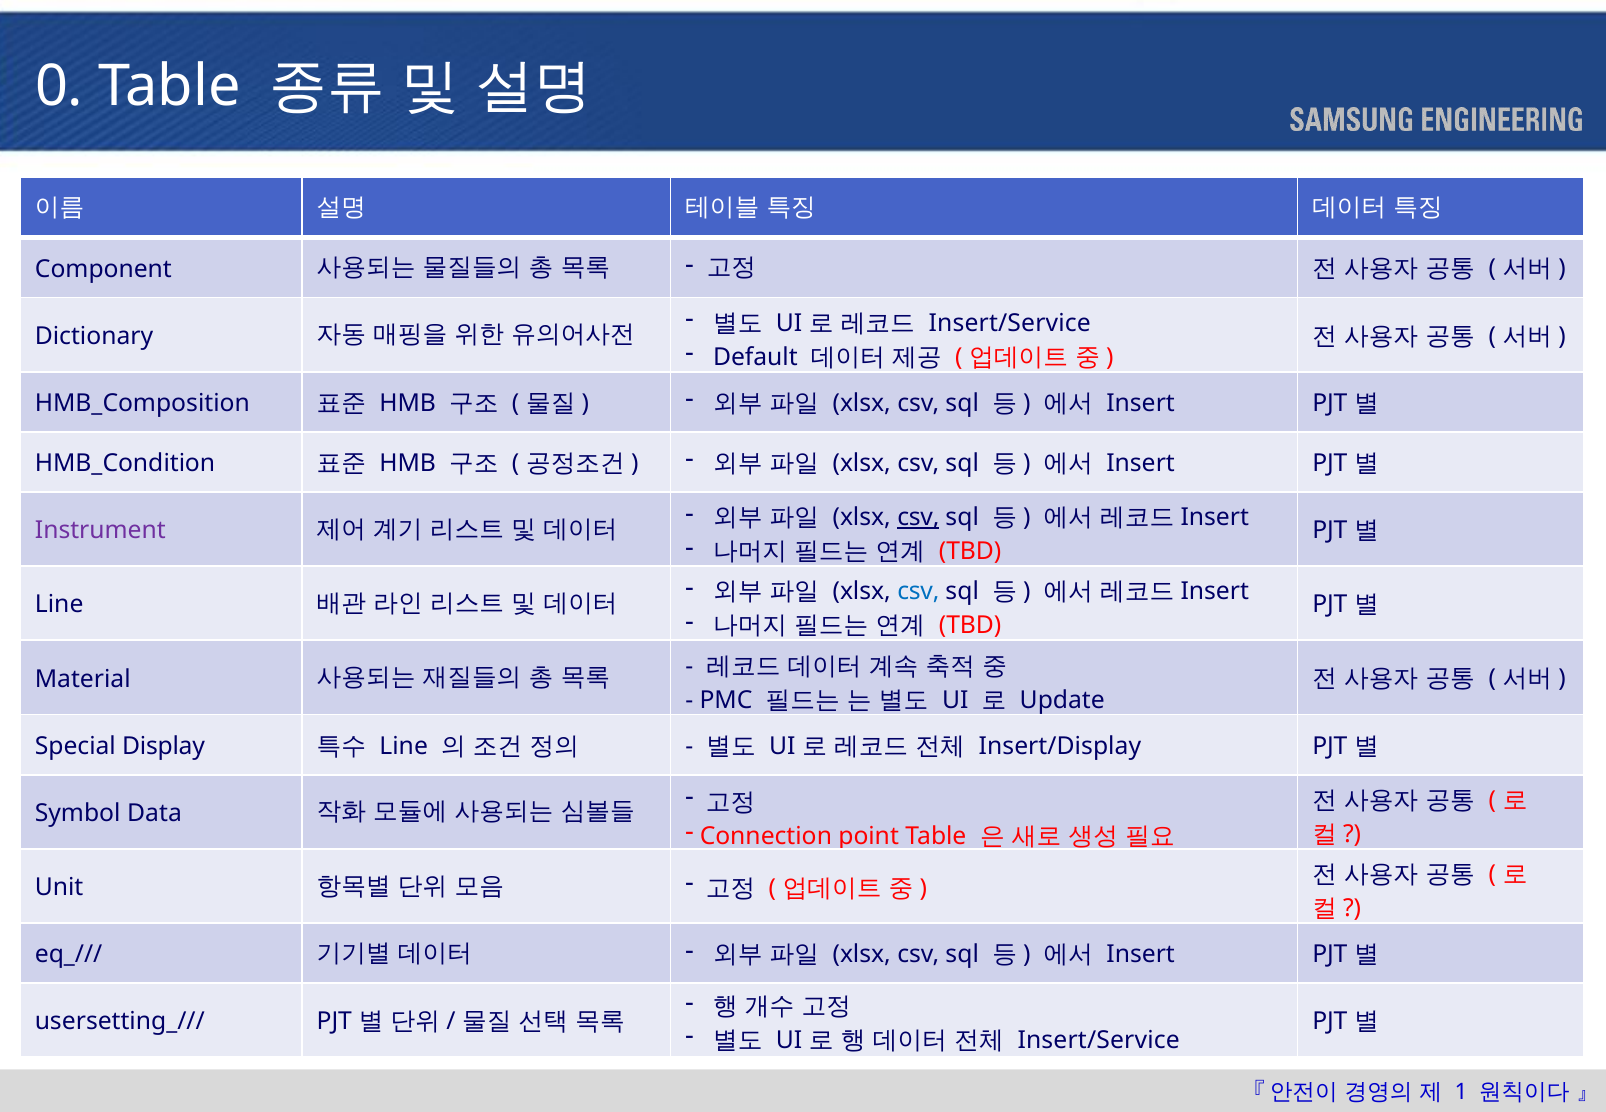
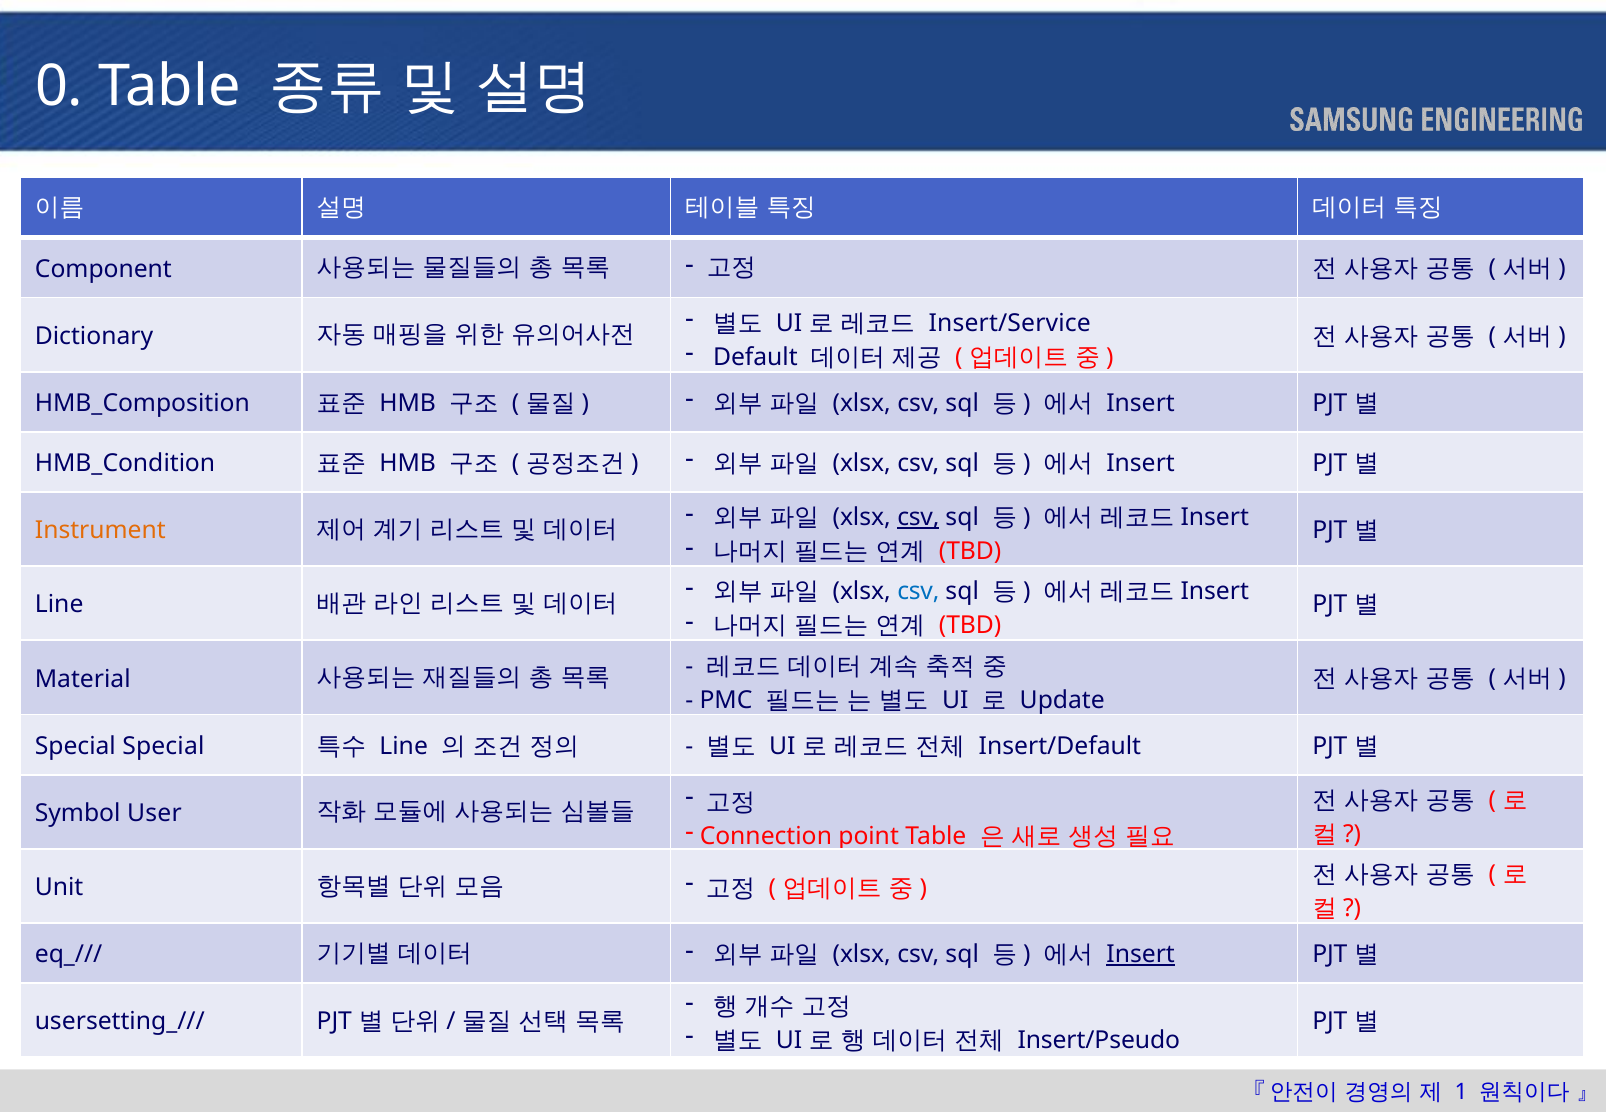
Instrument colour: purple -> orange (100, 530)
Special Display: Display -> Special (163, 746)
Insert/Display: Insert/Display -> Insert/Default (1060, 746)
Data: Data -> User (154, 813)
Insert underline: none -> present (1141, 954)
Insert/Service: Insert/Service -> Insert/Pseudo (1099, 1040)
